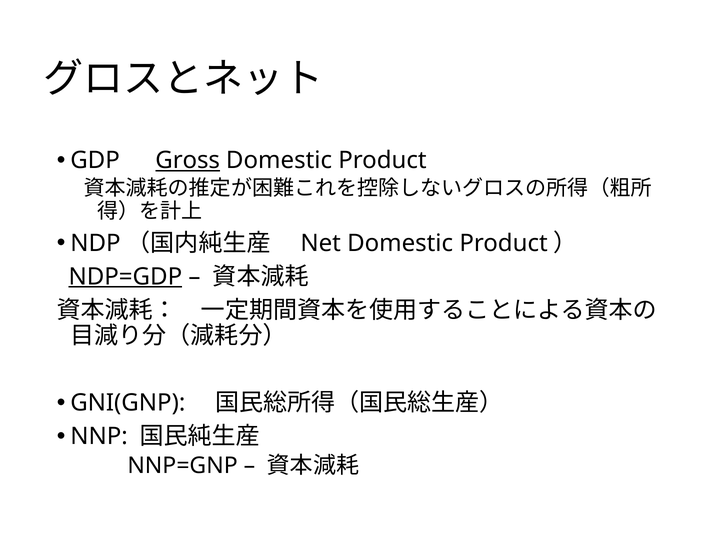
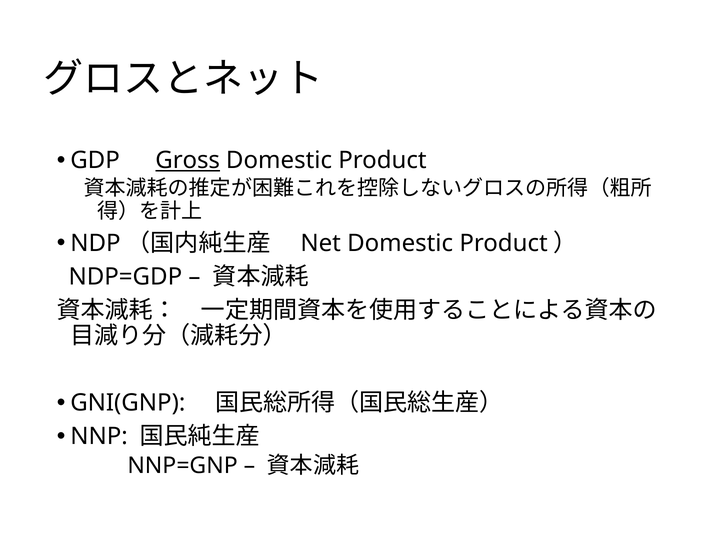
NDP=GDP underline: present -> none (125, 276)
